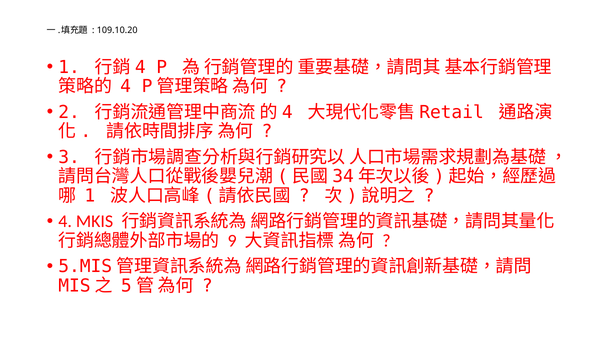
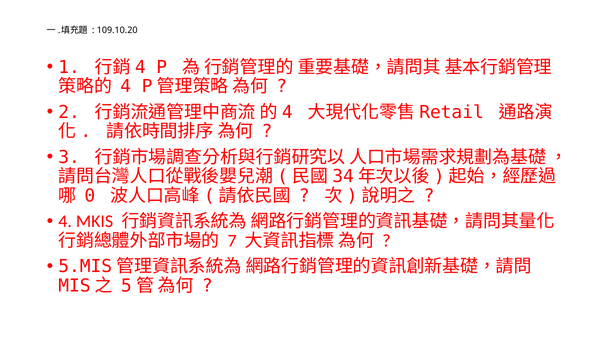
1: 1 -> 0 (90, 196)
9: 9 -> 7 (232, 241)
